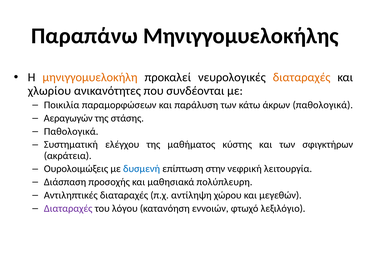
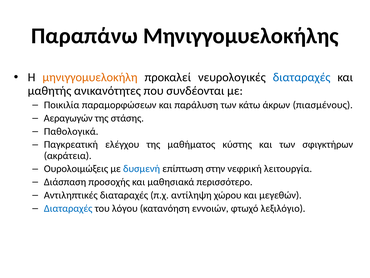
διαταραχές colour: orange -> blue (302, 77)
χλωρίου: χλωρίου -> μαθητής (49, 91)
άκρων παθολογικά: παθολογικά -> πιασμένους (323, 105)
Συστηματική: Συστηματική -> Παγκρεατική (71, 144)
πολύπλευρη: πολύπλευρη -> περισσότερο (225, 182)
Διαταραχές colour: purple -> blue (68, 208)
